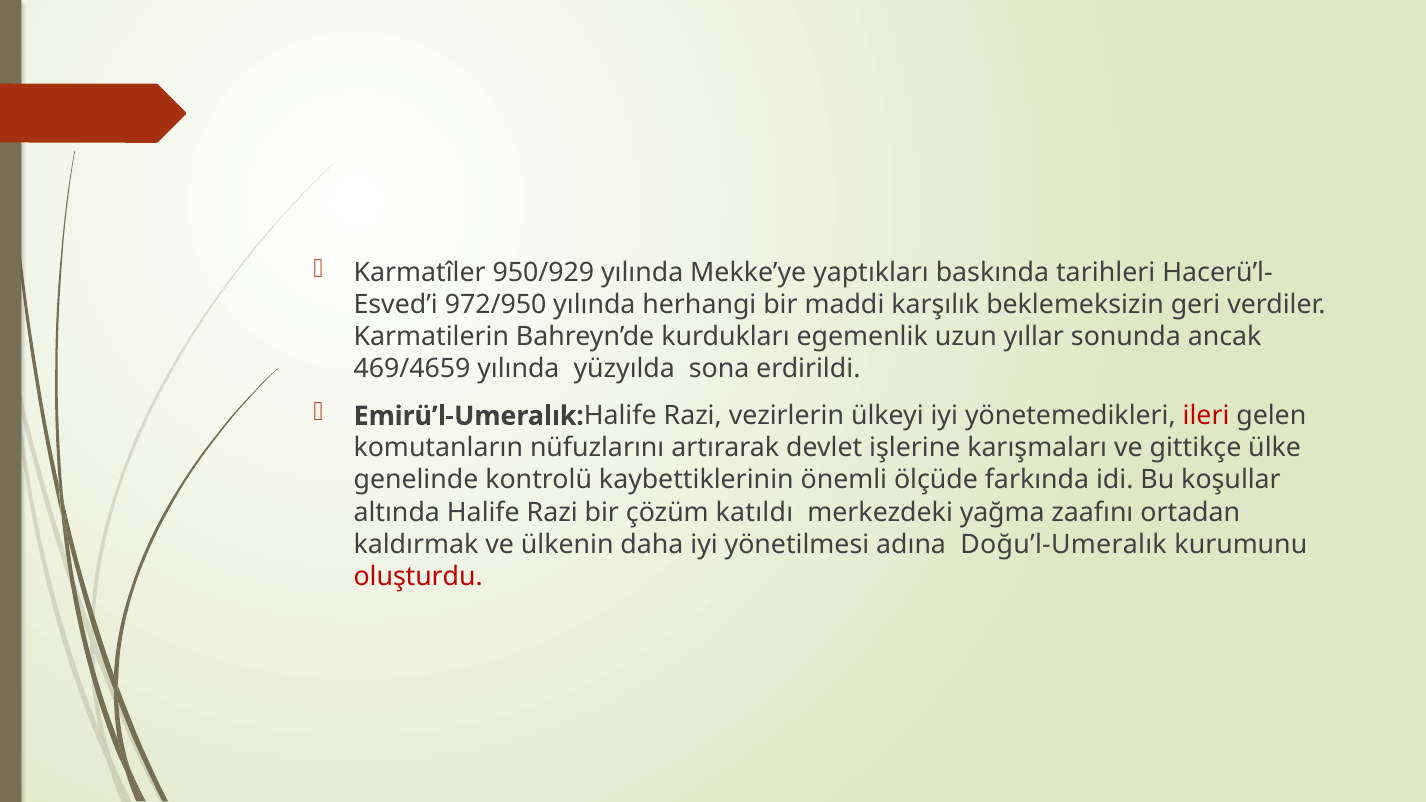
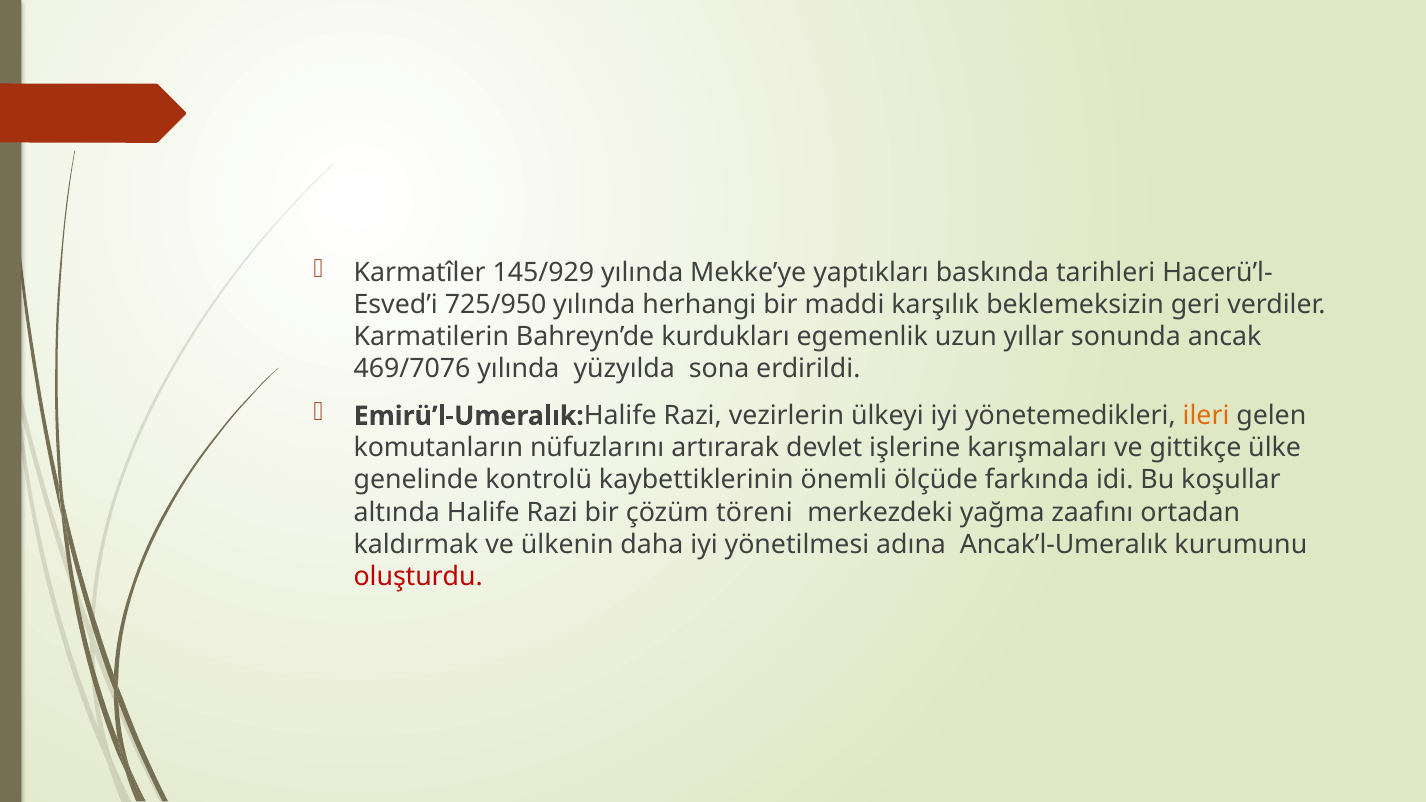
950/929: 950/929 -> 145/929 (543, 273)
972/950: 972/950 -> 725/950 (496, 305)
469/4659: 469/4659 -> 469/7076 (412, 369)
ileri colour: red -> orange (1206, 416)
katıldı: katıldı -> töreni (754, 512)
Doğu’l-Umeralık: Doğu’l-Umeralık -> Ancak’l-Umeralık (1064, 544)
